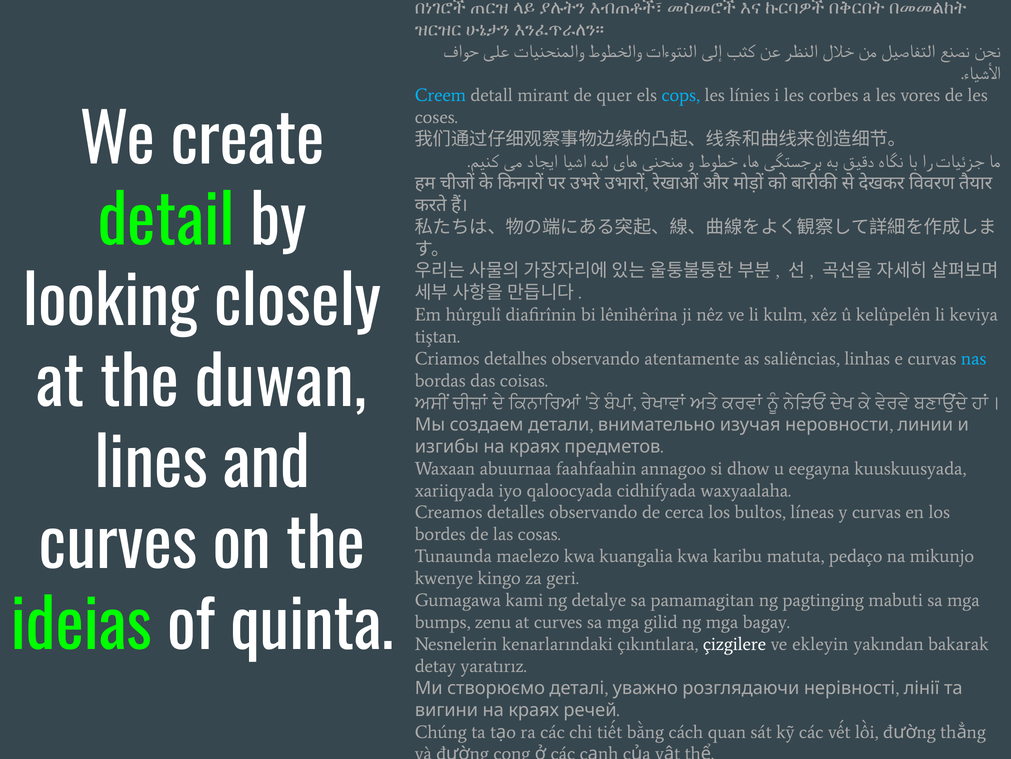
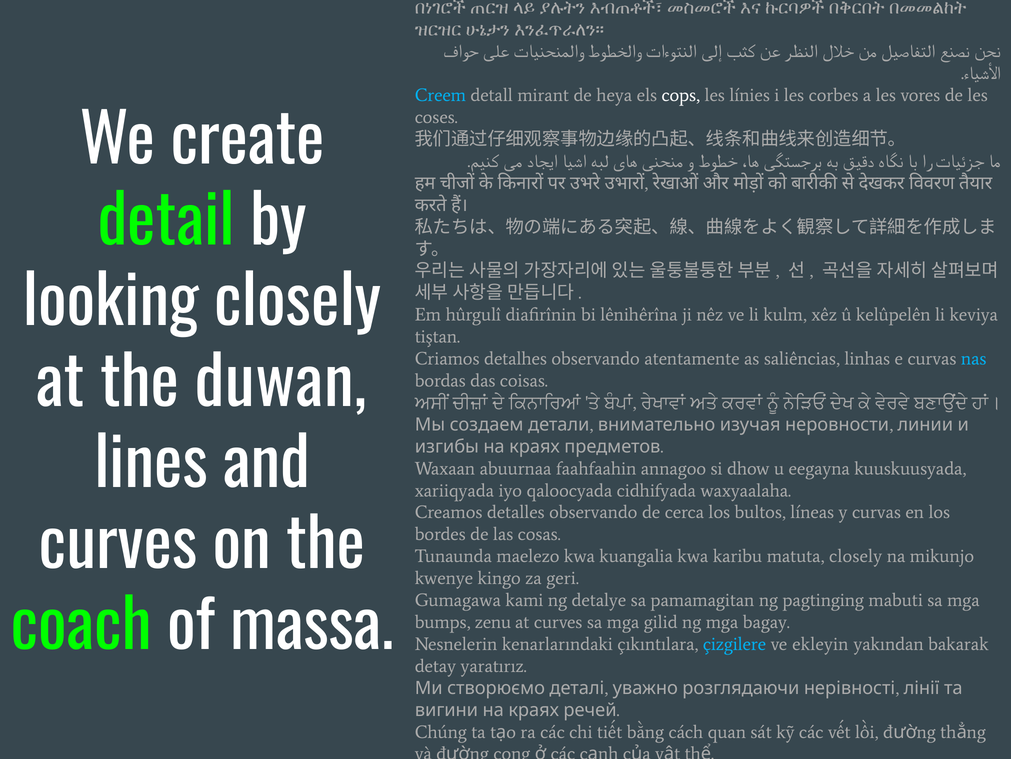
quer: quer -> heya (614, 95)
cops colour: light blue -> white (681, 95)
matuta pedaço: pedaço -> closely (856, 556)
ideias: ideias -> coach (81, 626)
quinta: quinta -> massa (312, 626)
çizgilere colour: white -> light blue (734, 644)
